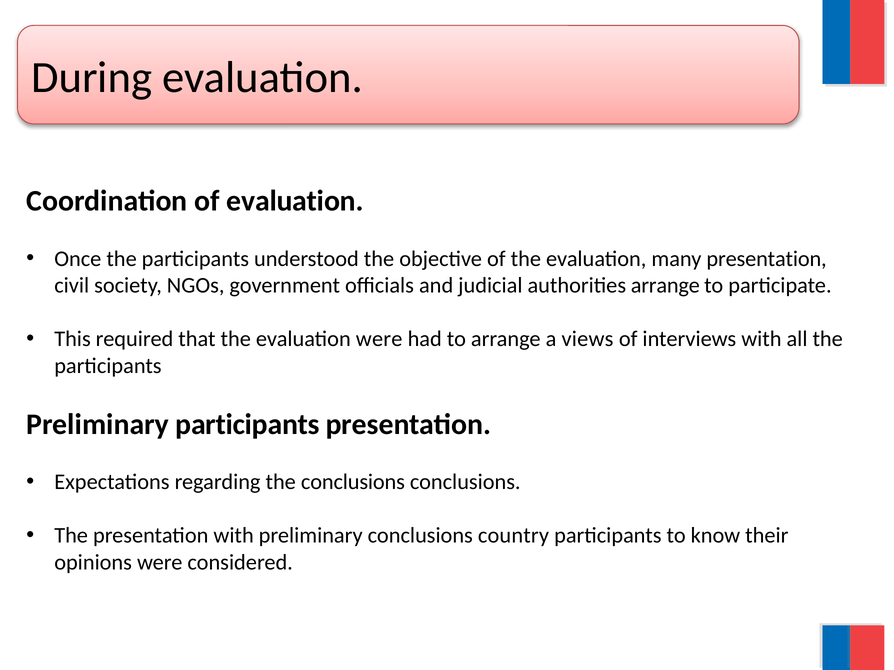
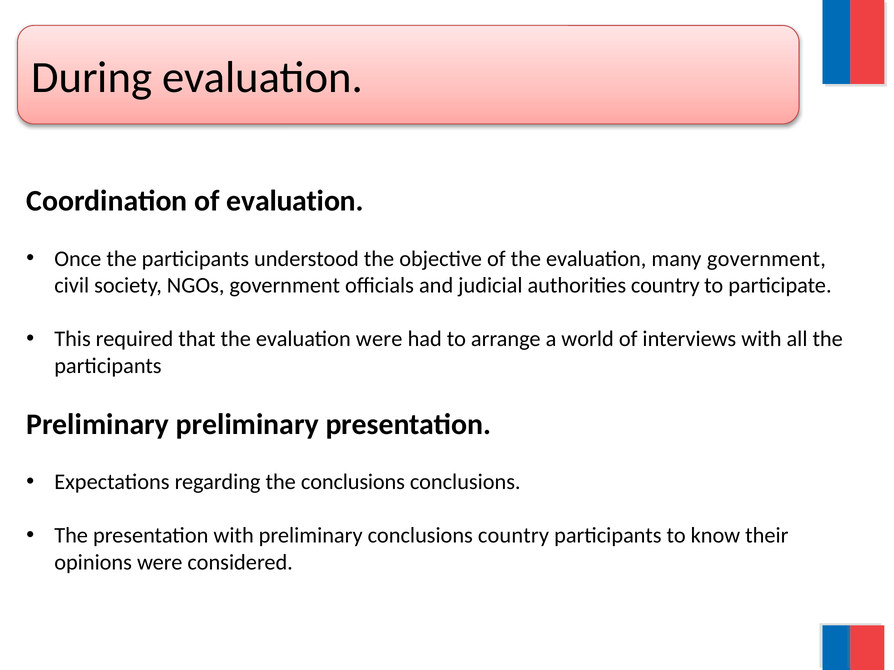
many presentation: presentation -> government (766, 259)
authorities arrange: arrange -> country (665, 286)
views: views -> world (588, 339)
Preliminary participants: participants -> preliminary (247, 425)
